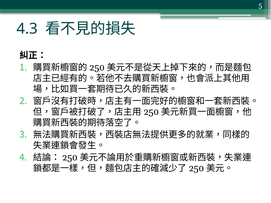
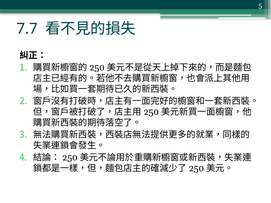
4.3: 4.3 -> 7.7 (27, 29)
